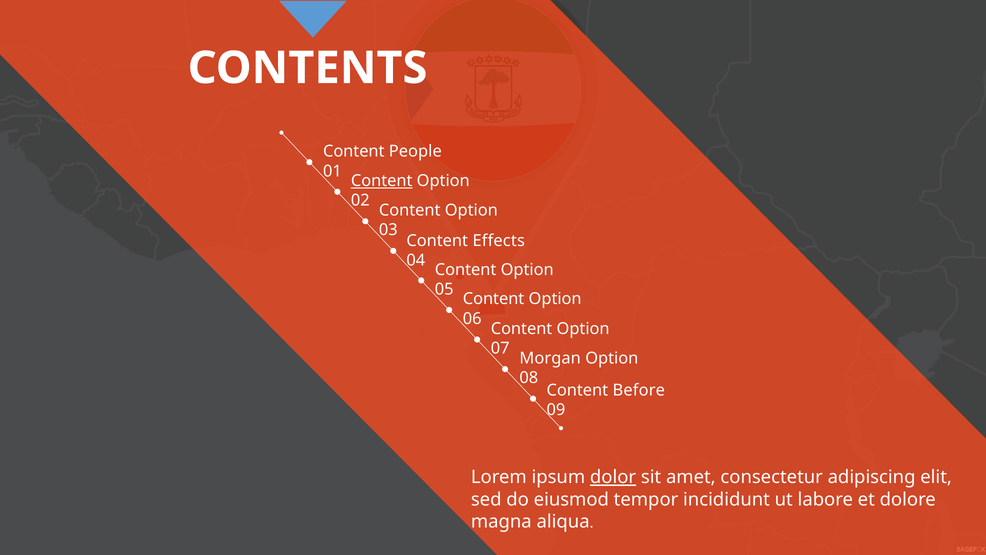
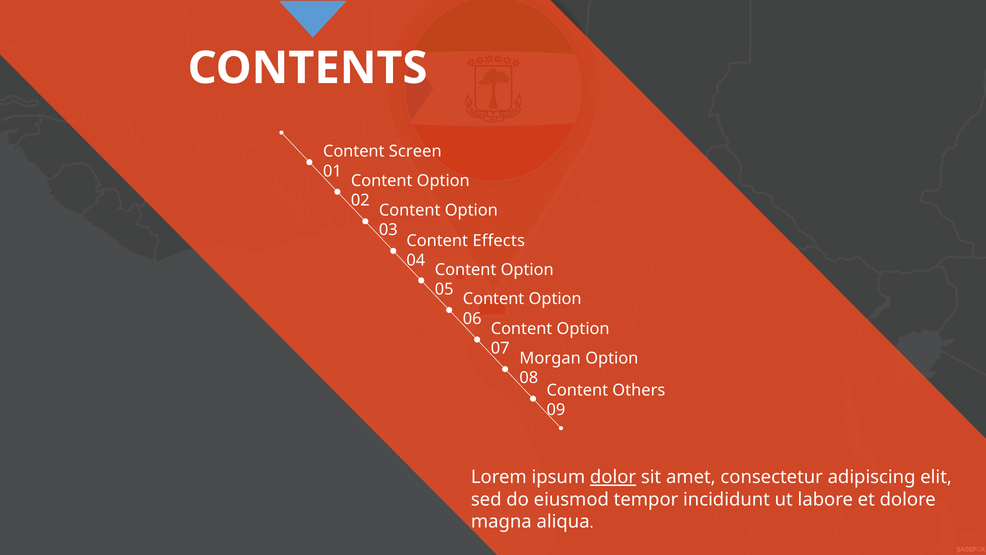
People: People -> Screen (415, 151)
Content underline: present -> none (382, 181)
Before: Before -> Others (639, 390)
